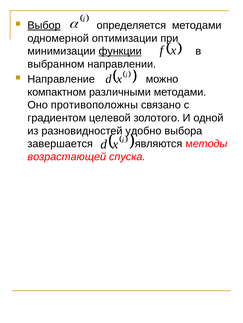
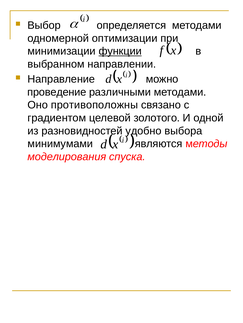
Выбор underline: present -> none (44, 25)
компактном: компактном -> проведение (57, 92)
завершается: завершается -> минимумами (60, 144)
возрастающей: возрастающей -> моделирования (67, 157)
